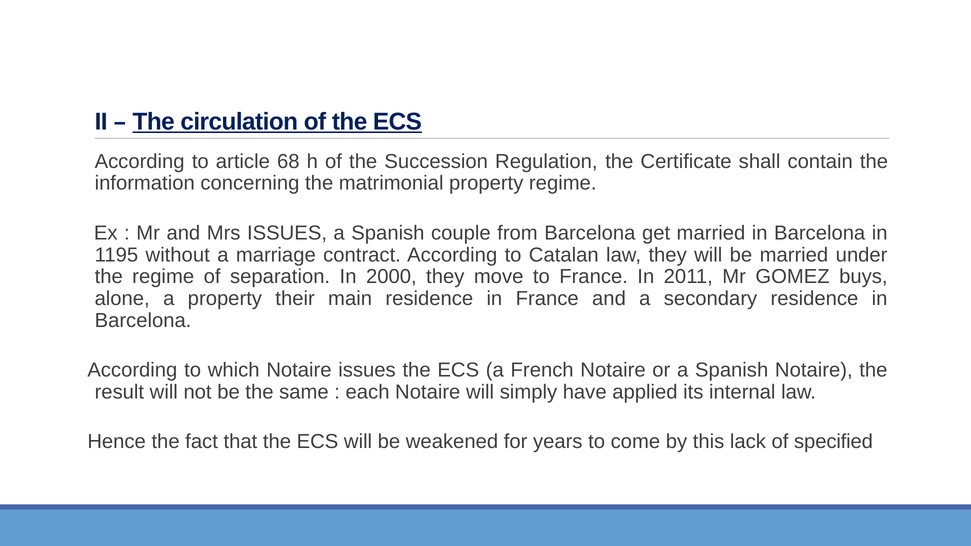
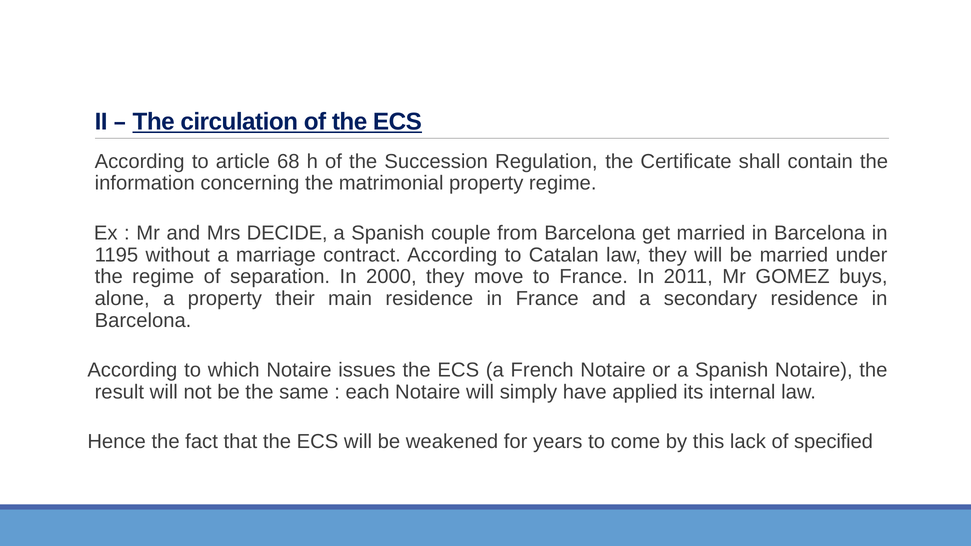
Mrs ISSUES: ISSUES -> DECIDE (287, 233)
